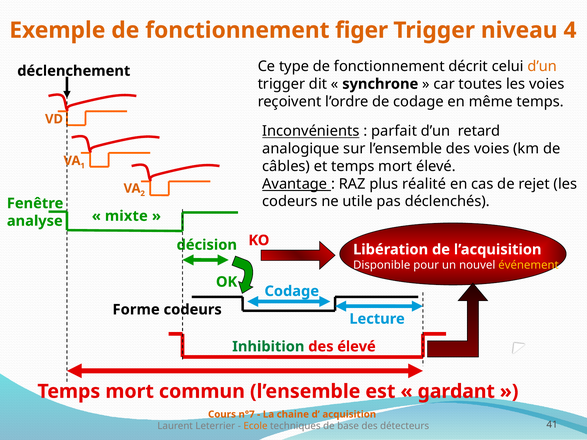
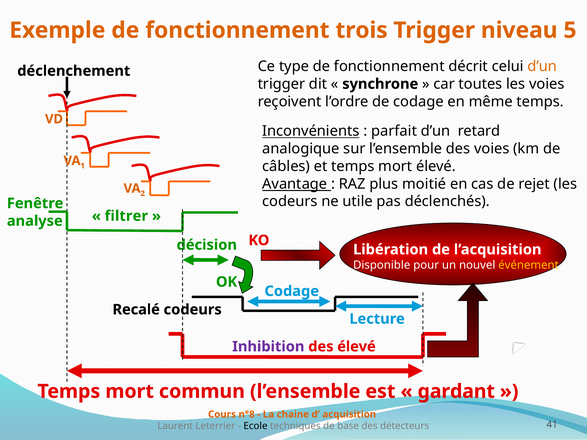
figer: figer -> trois (362, 30)
4: 4 -> 5 (570, 30)
réalité: réalité -> moitié (424, 184)
mixte: mixte -> filtrer (126, 216)
Forme: Forme -> Recalé (136, 310)
Inhibition colour: green -> purple (268, 347)
n°7: n°7 -> n°8 (247, 415)
Ecole colour: orange -> black (255, 426)
